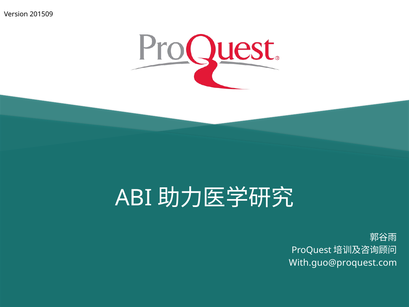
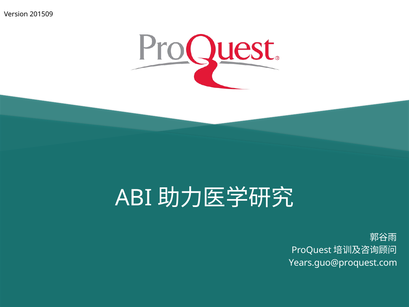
With.guo@proquest.com: With.guo@proquest.com -> Years.guo@proquest.com (343, 263)
